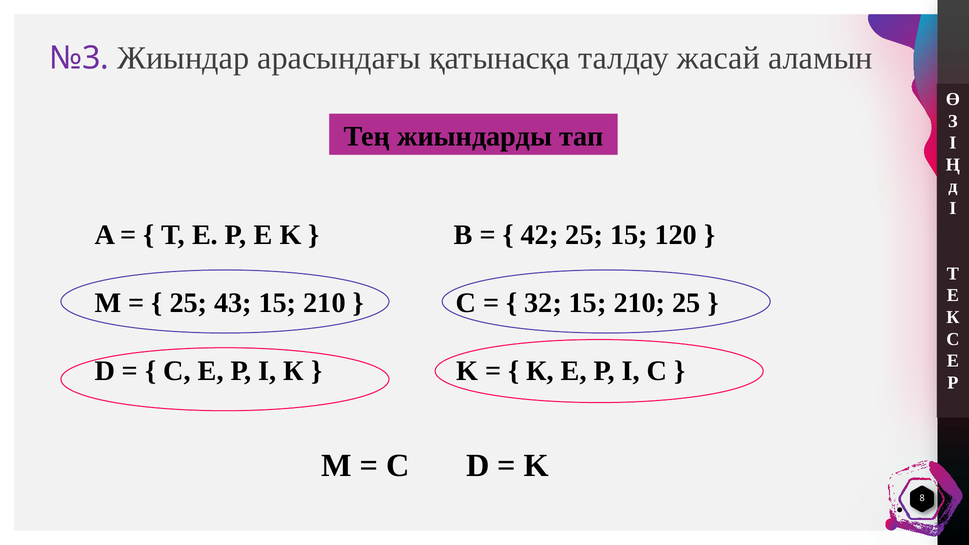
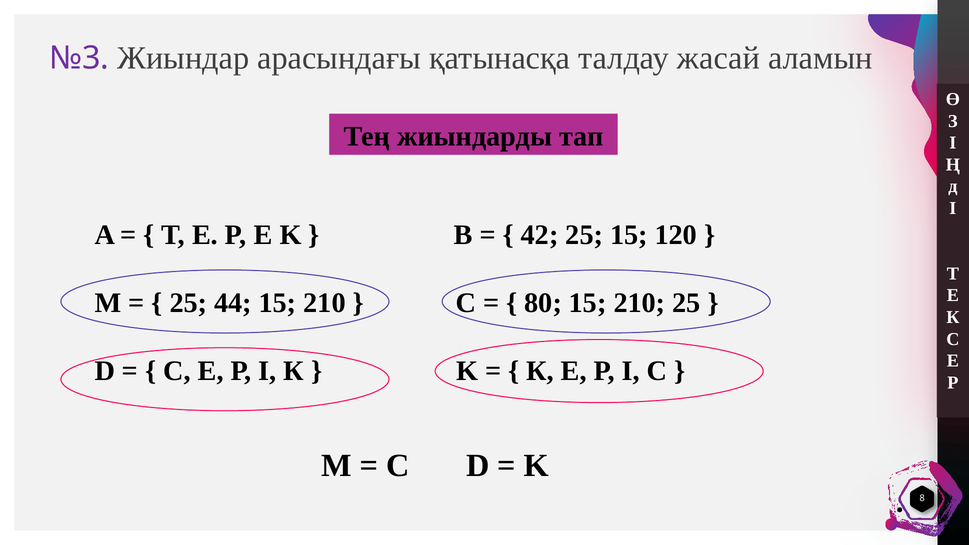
43: 43 -> 44 (233, 303)
32: 32 -> 80 (543, 303)
